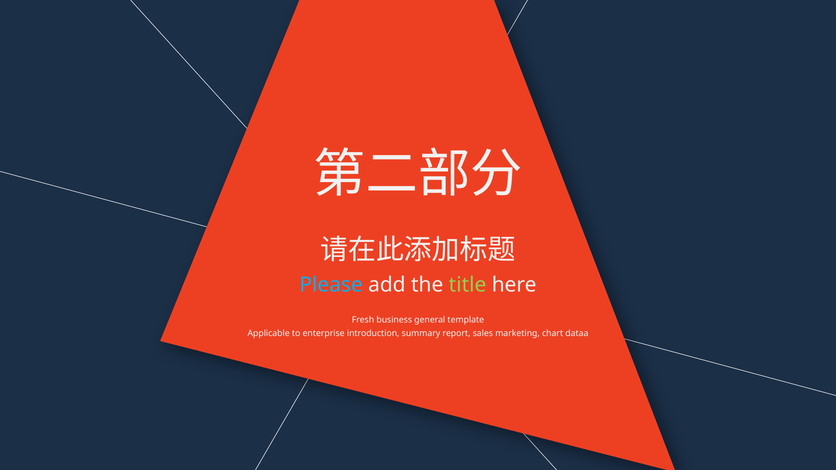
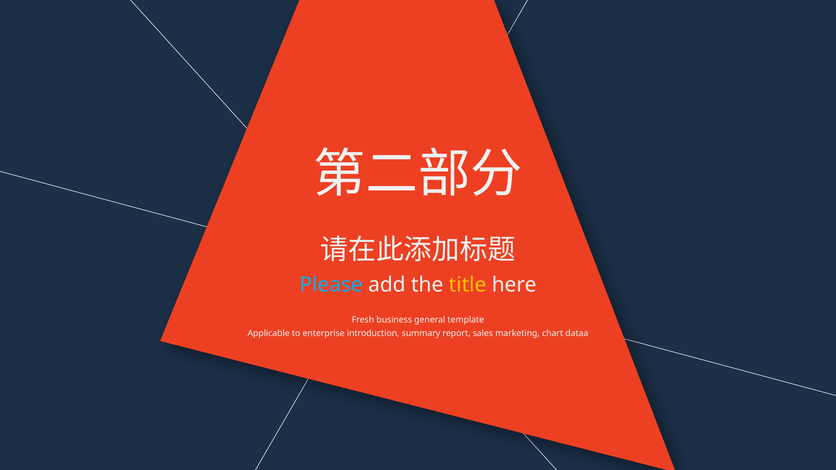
title colour: light green -> yellow (468, 285)
